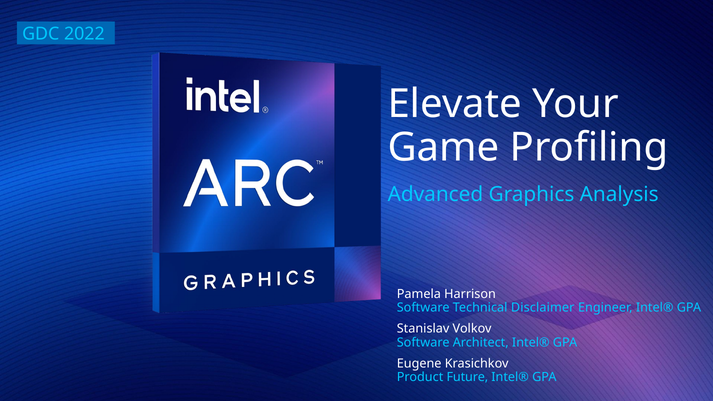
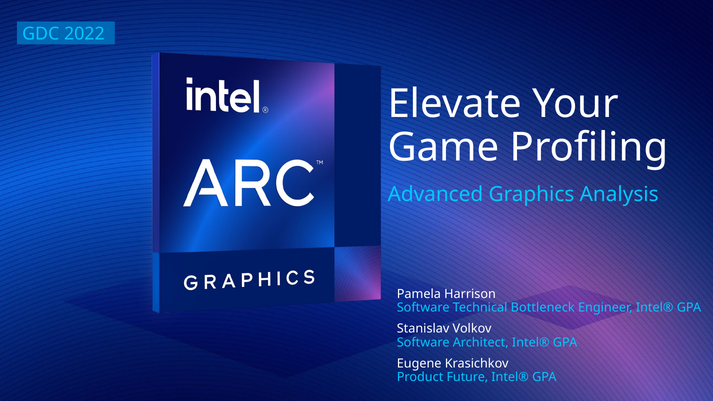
Disclaimer: Disclaimer -> Bottleneck (543, 308)
